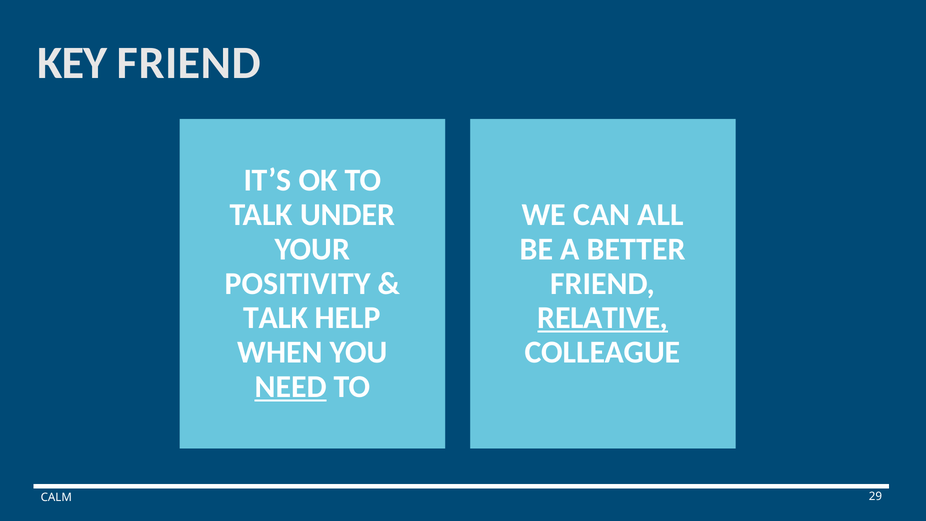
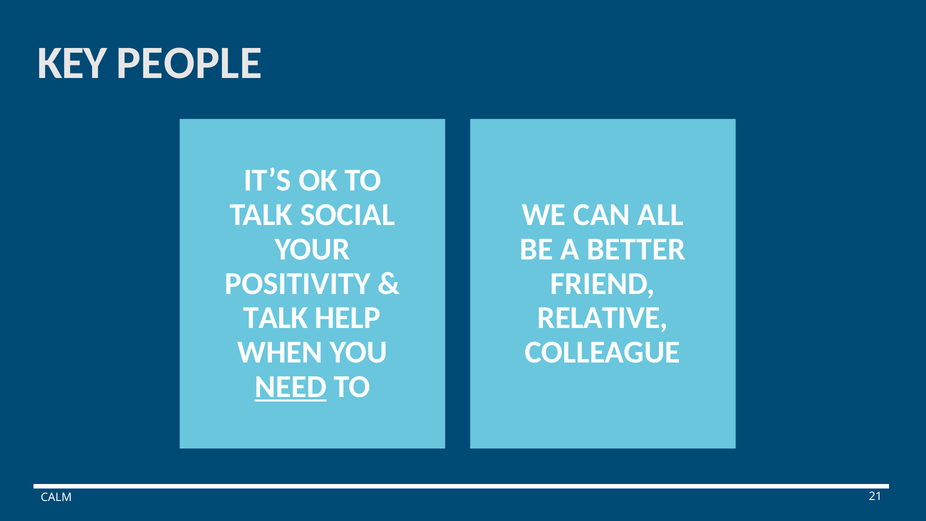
KEY FRIEND: FRIEND -> PEOPLE (189, 63)
UNDER: UNDER -> SOCIAL (348, 215)
RELATIVE underline: present -> none (603, 318)
29: 29 -> 21 (875, 496)
